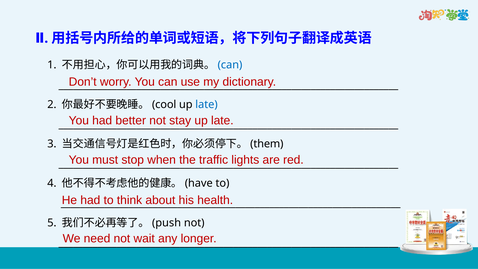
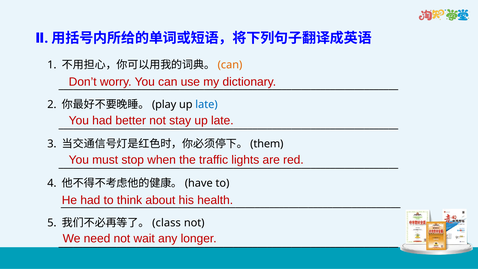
can colour: blue -> orange (230, 65)
cool: cool -> play (164, 104)
push: push -> class (167, 223)
